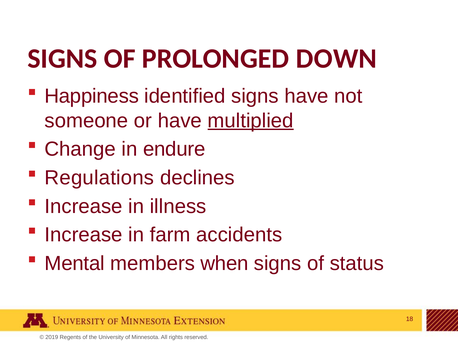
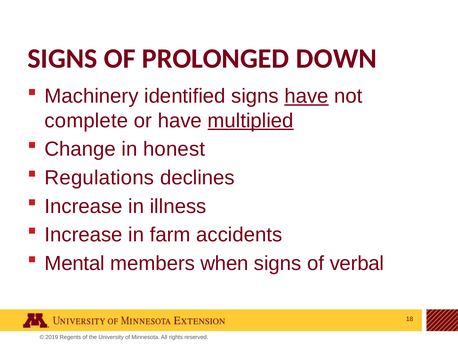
Happiness: Happiness -> Machinery (92, 96)
have underline: none -> present (307, 96)
someone: someone -> complete (86, 120)
endure: endure -> honest (174, 149)
status: status -> verbal (357, 263)
